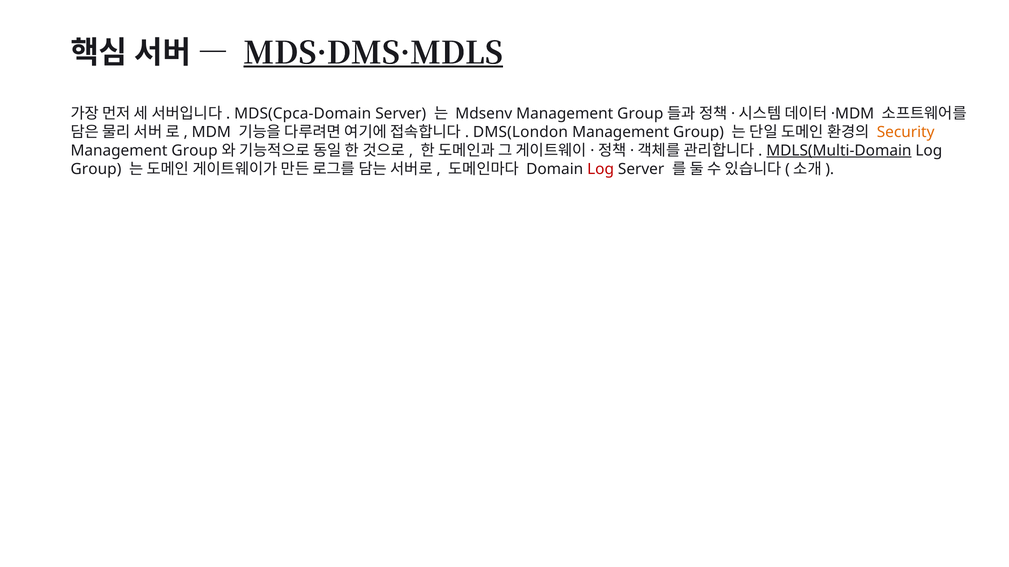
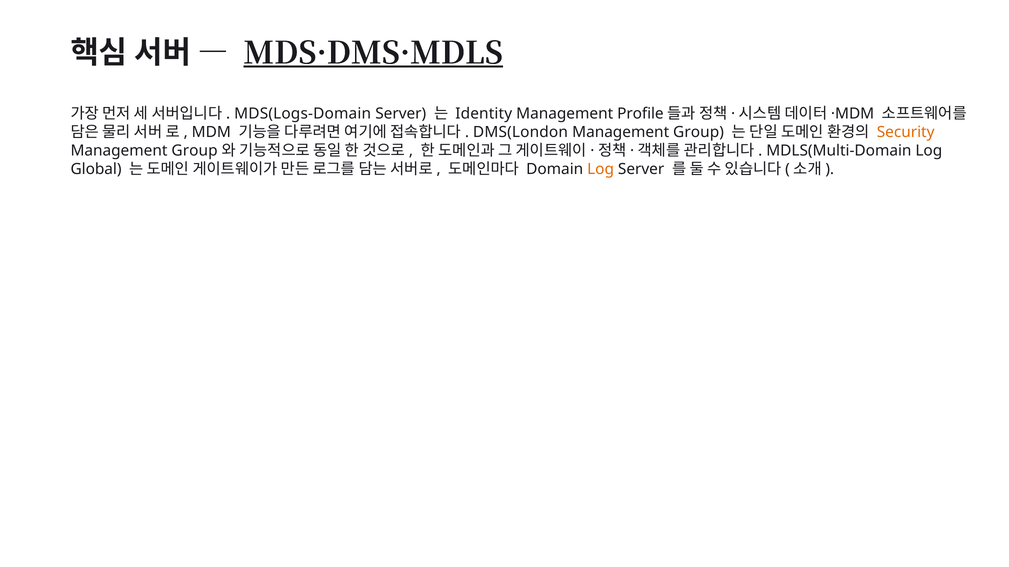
MDS(Cpca-Domain: MDS(Cpca-Domain -> MDS(Logs-Domain (303, 114)
Mdsenv: Mdsenv -> Identity (484, 114)
Group: Group -> Profile (640, 114)
MDLS(Multi-Domain underline: present -> none (839, 151)
Group: Group -> Global (96, 169)
Log colour: red -> orange (601, 169)
